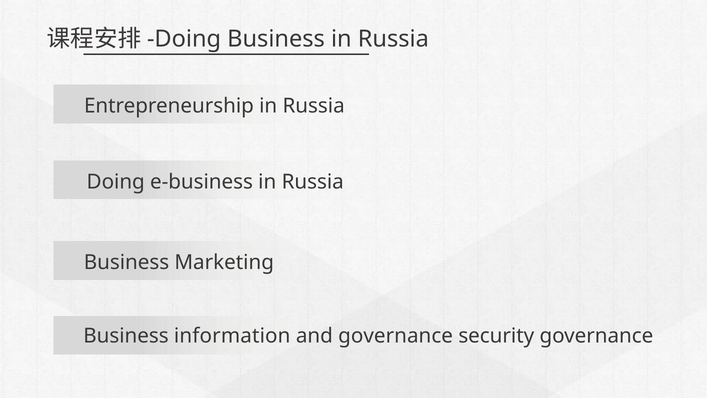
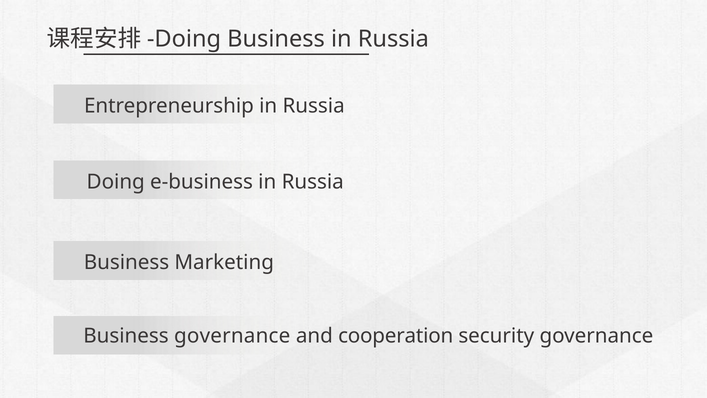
Business information: information -> governance (232, 336)
and governance: governance -> cooperation (396, 336)
